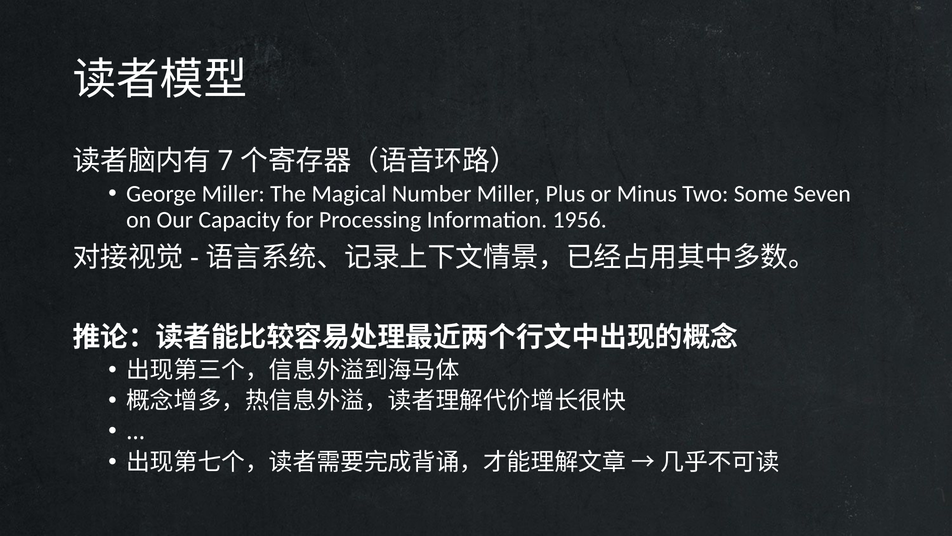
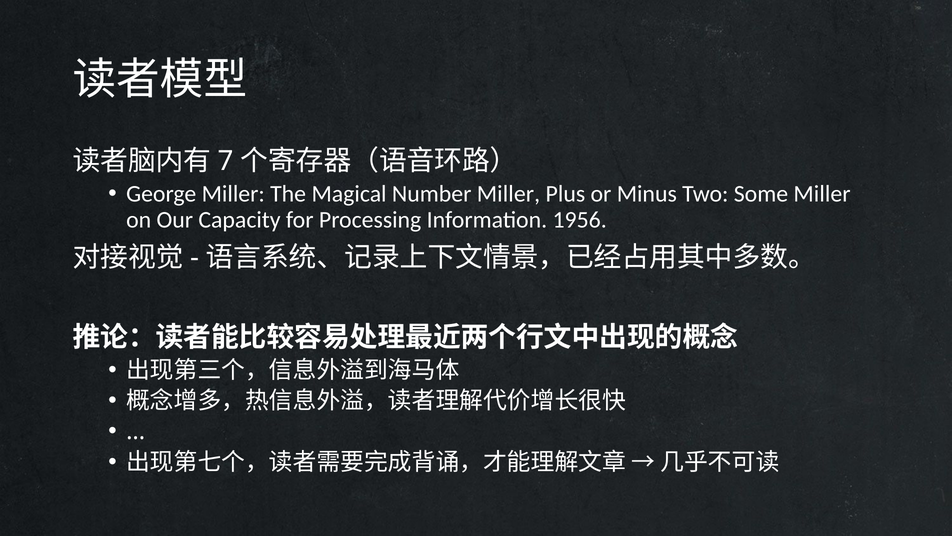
Some Seven: Seven -> Miller (822, 194)
